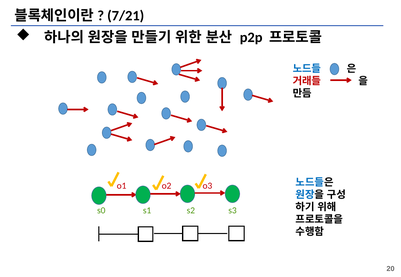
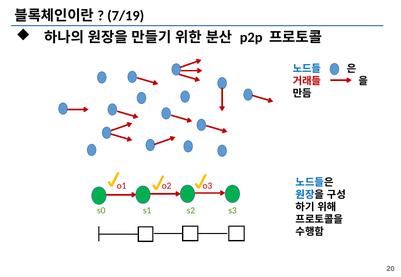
7/21: 7/21 -> 7/19 (126, 16)
